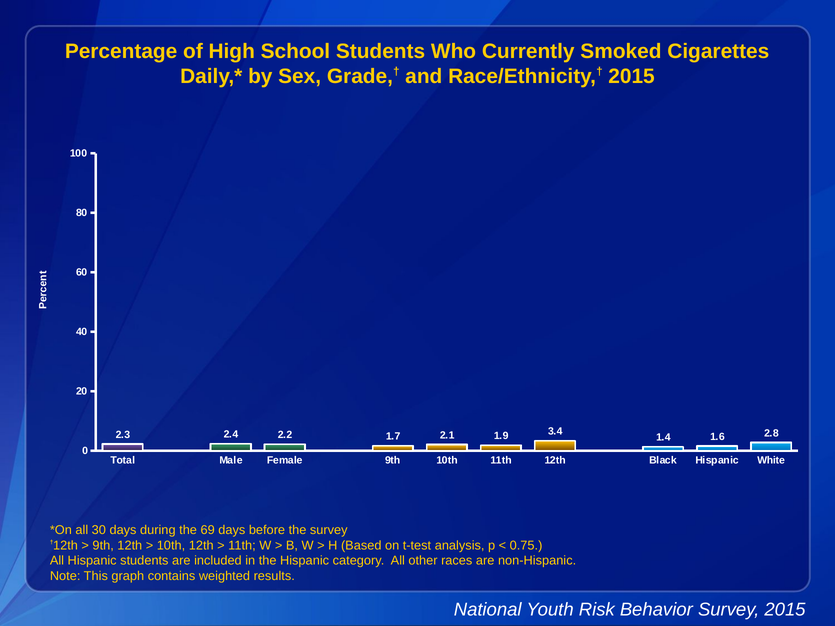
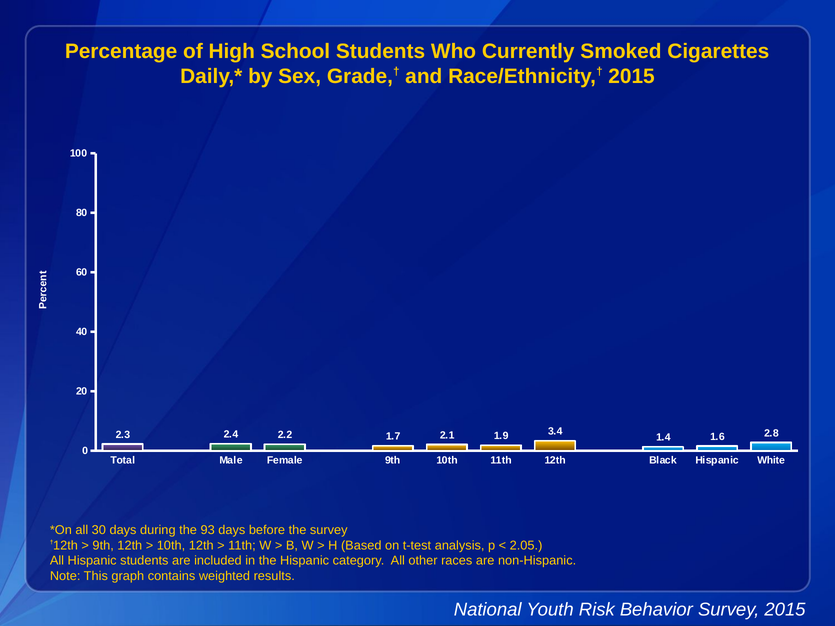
69: 69 -> 93 (208, 530)
0.75: 0.75 -> 2.05 (526, 546)
